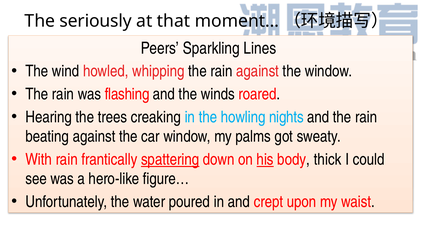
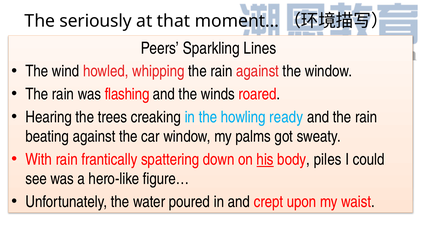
nights: nights -> ready (286, 117)
spattering underline: present -> none (170, 159)
thick: thick -> piles (328, 159)
